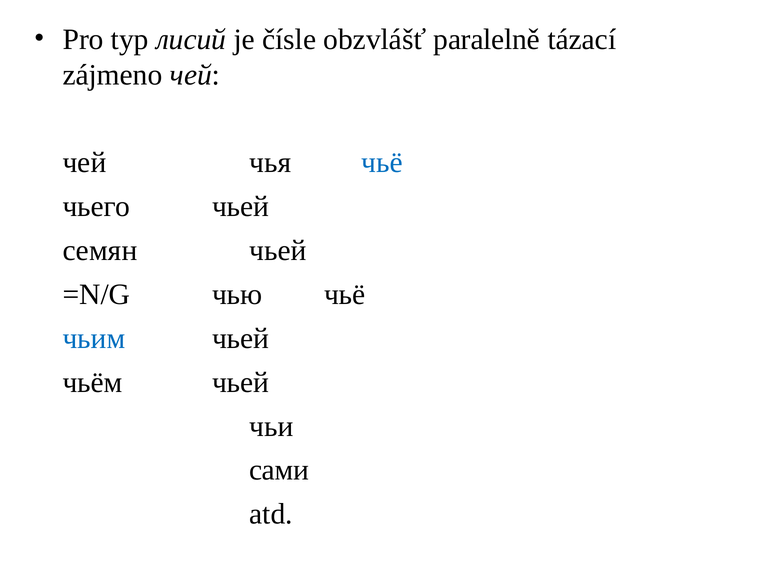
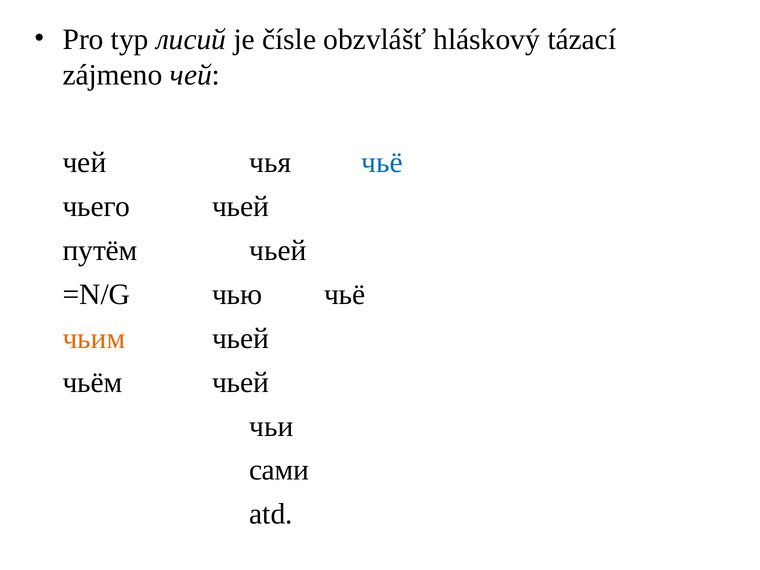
paralelně: paralelně -> hláskový (487, 39)
семян: семян -> путём (100, 251)
чьим colour: blue -> orange (94, 338)
